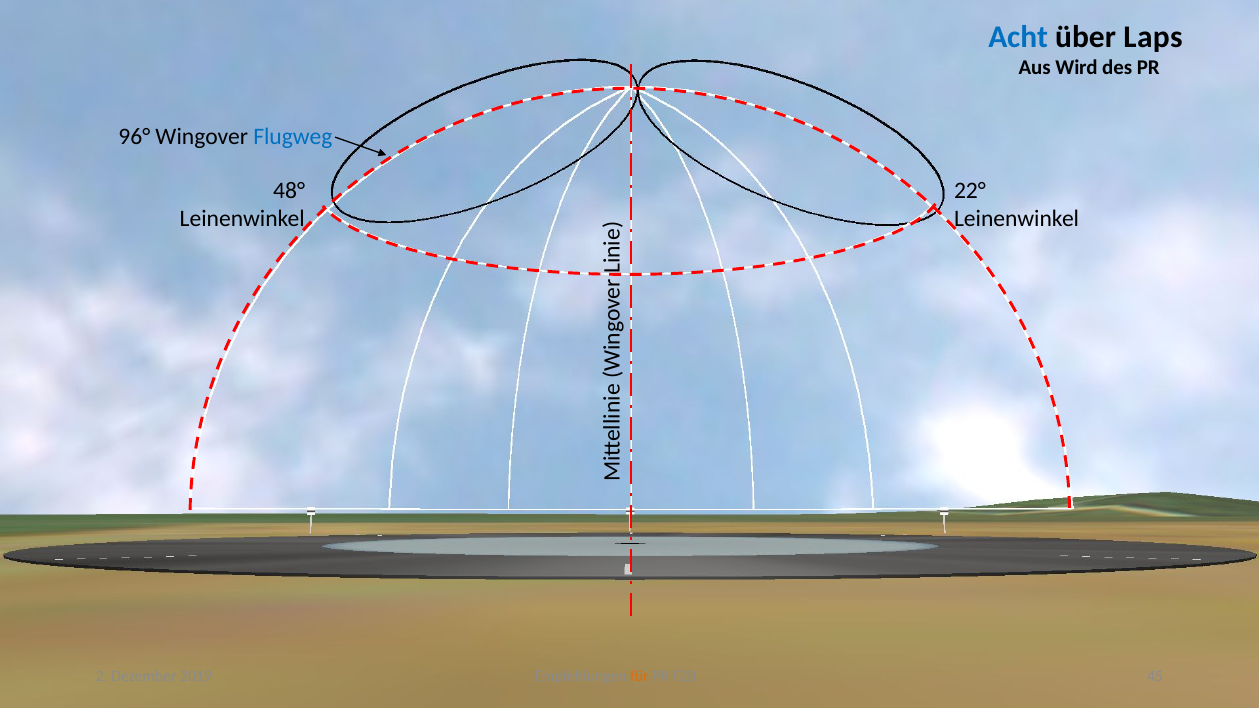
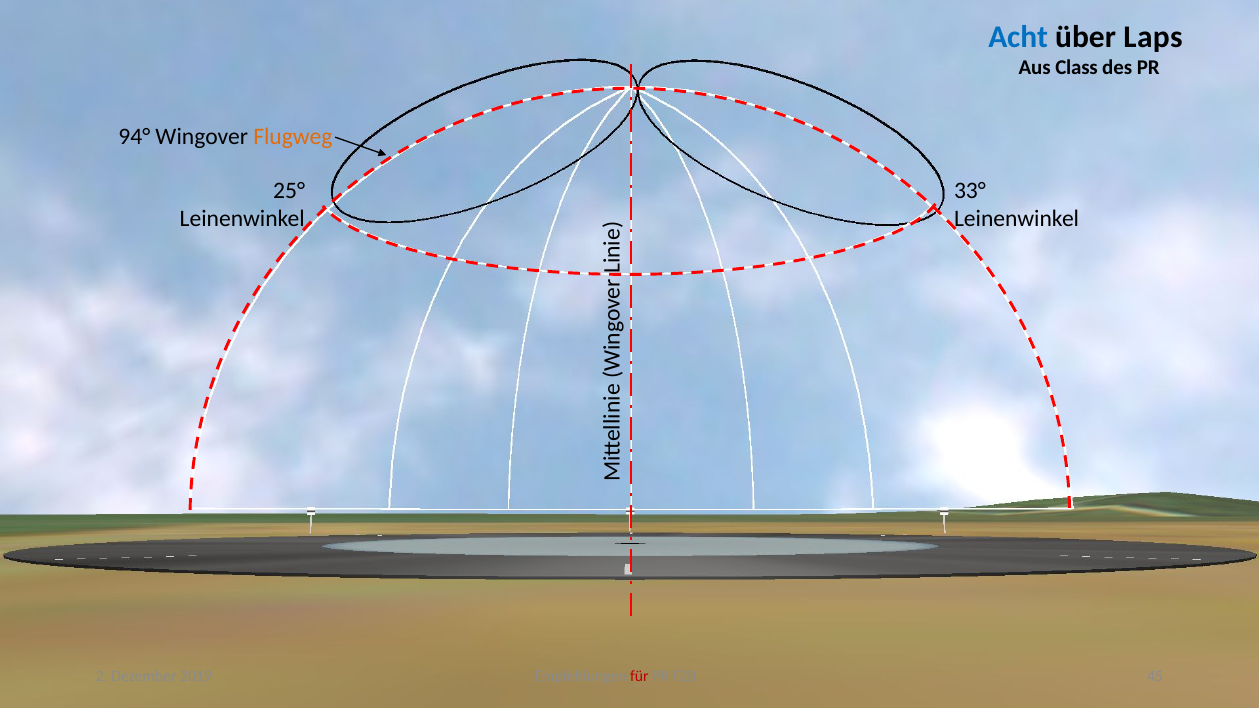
Wird: Wird -> Class (1077, 68)
96°: 96° -> 94° (134, 137)
Flugweg colour: blue -> orange (293, 137)
48°: 48° -> 25° (289, 190)
22°: 22° -> 33° (970, 190)
für colour: orange -> red (639, 676)
